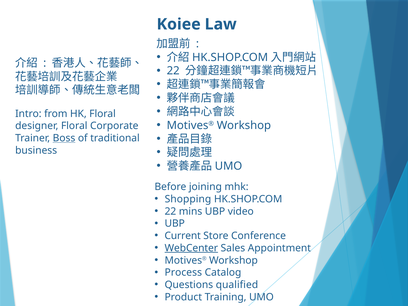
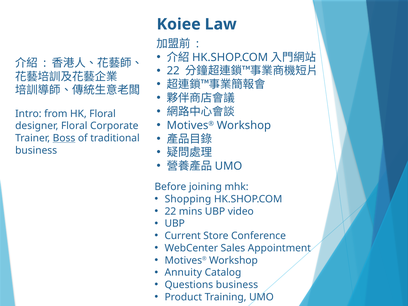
WebCenter underline: present -> none (191, 248)
Process: Process -> Annuity (183, 273)
Questions qualified: qualified -> business (237, 285)
